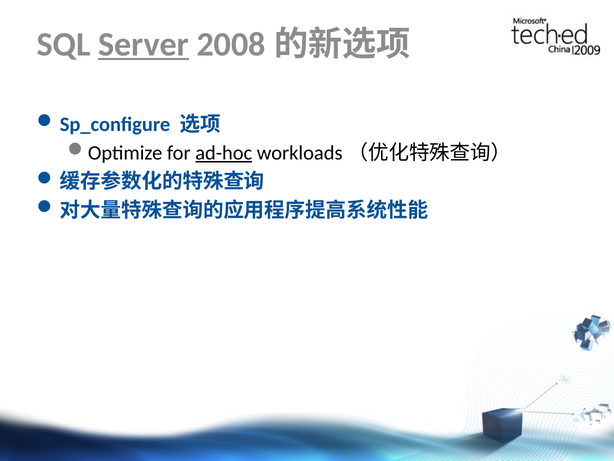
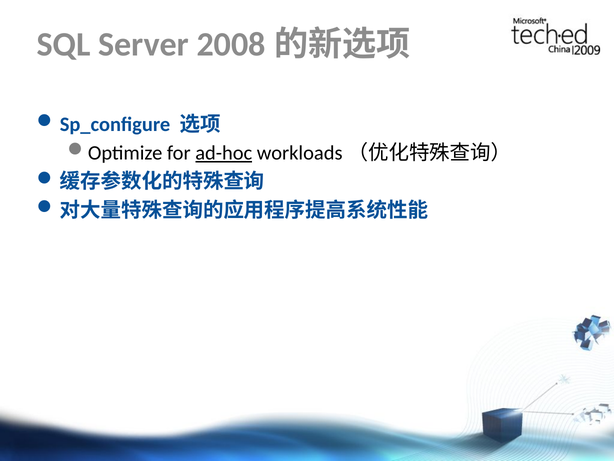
Server underline: present -> none (144, 44)
